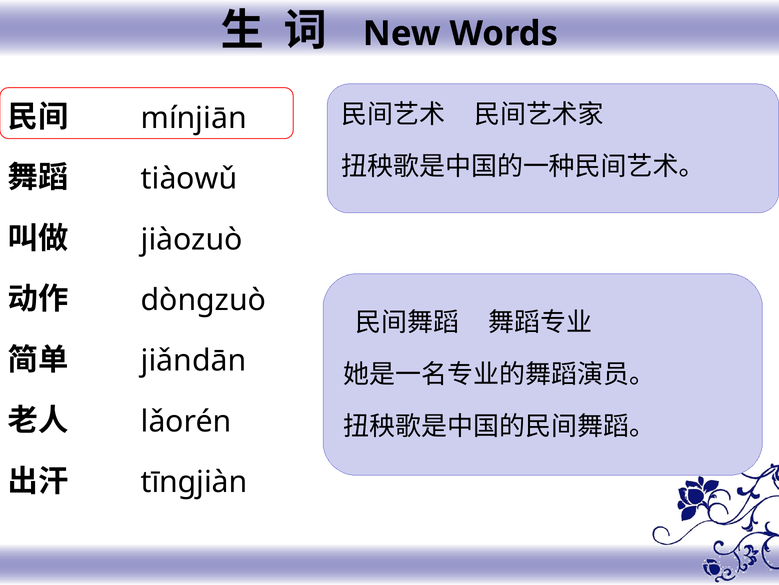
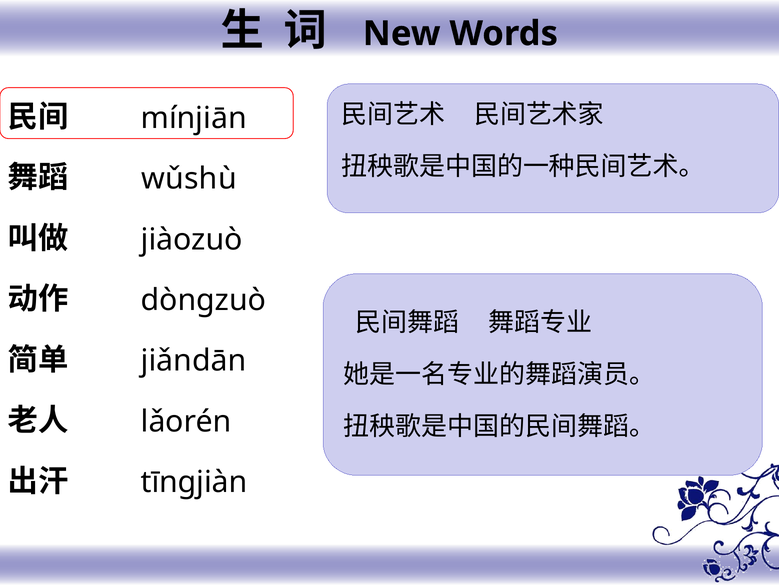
tiàowǔ: tiàowǔ -> wǔshù (189, 179)
